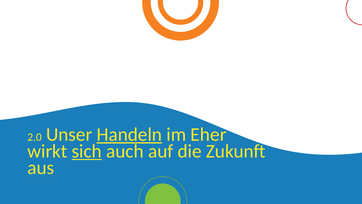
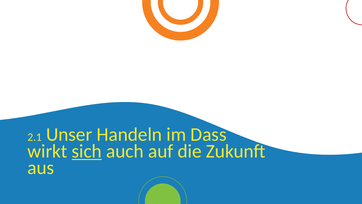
2.0: 2.0 -> 2.1 (35, 137)
Handeln underline: present -> none (129, 134)
Eher: Eher -> Dass (208, 134)
